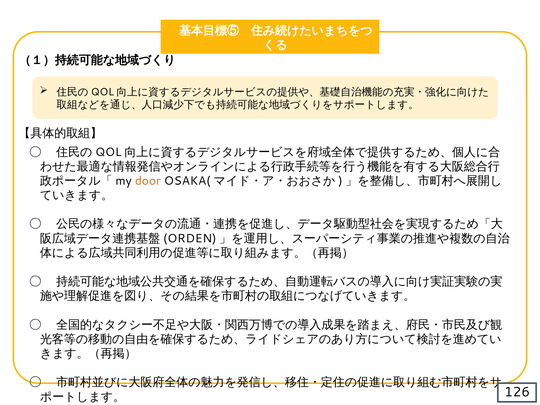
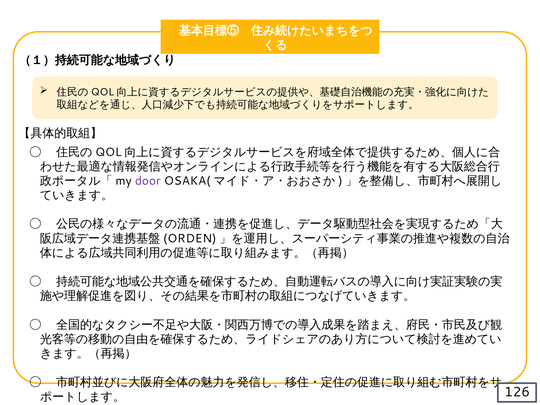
door colour: orange -> purple (148, 181)
